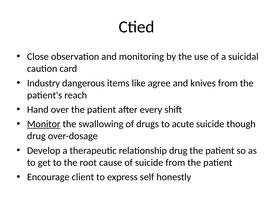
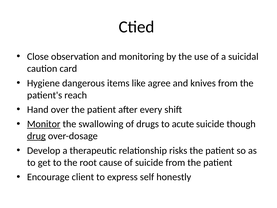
Industry: Industry -> Hygiene (43, 83)
drug underline: none -> present (36, 136)
relationship drug: drug -> risks (178, 150)
